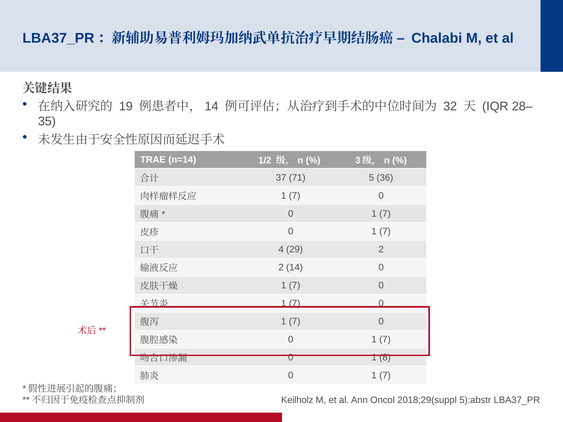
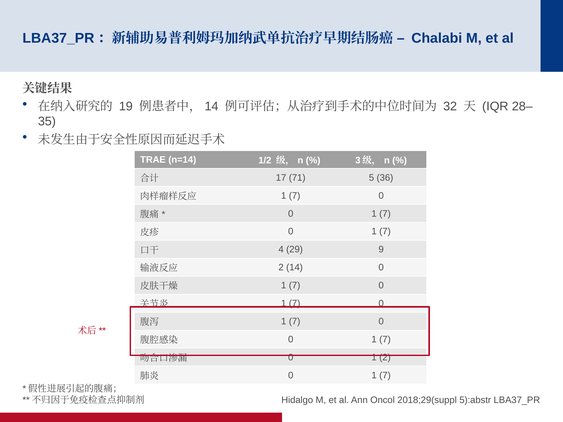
37: 37 -> 17 (281, 178)
29 2: 2 -> 9 (381, 250)
1 8: 8 -> 2 (385, 358)
Keilholz: Keilholz -> Hidalgo (297, 400)
